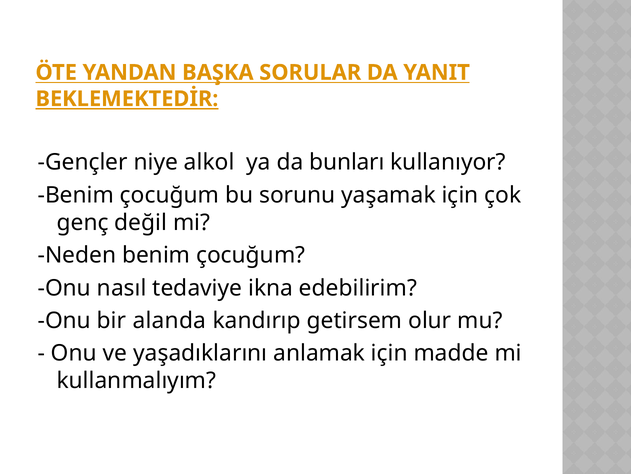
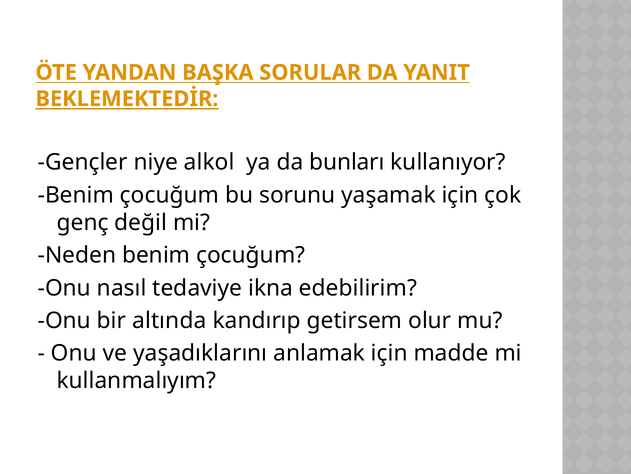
alanda: alanda -> altında (169, 320)
